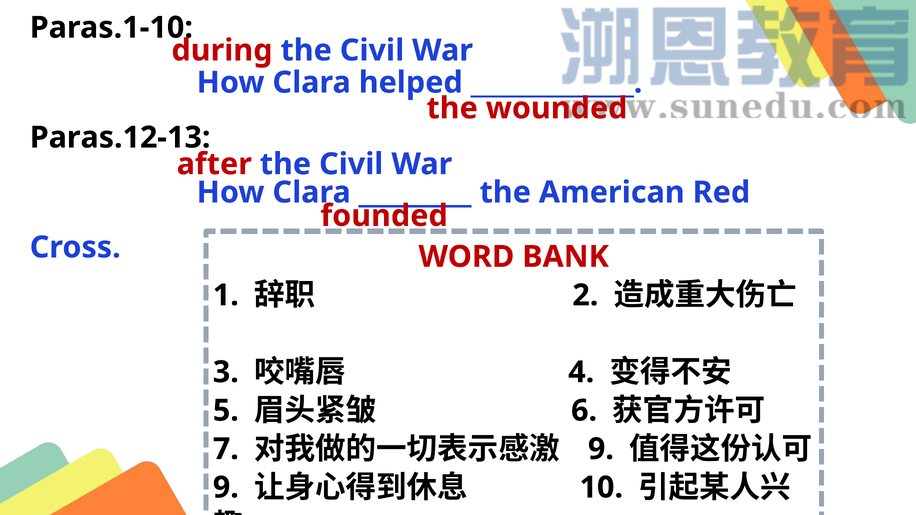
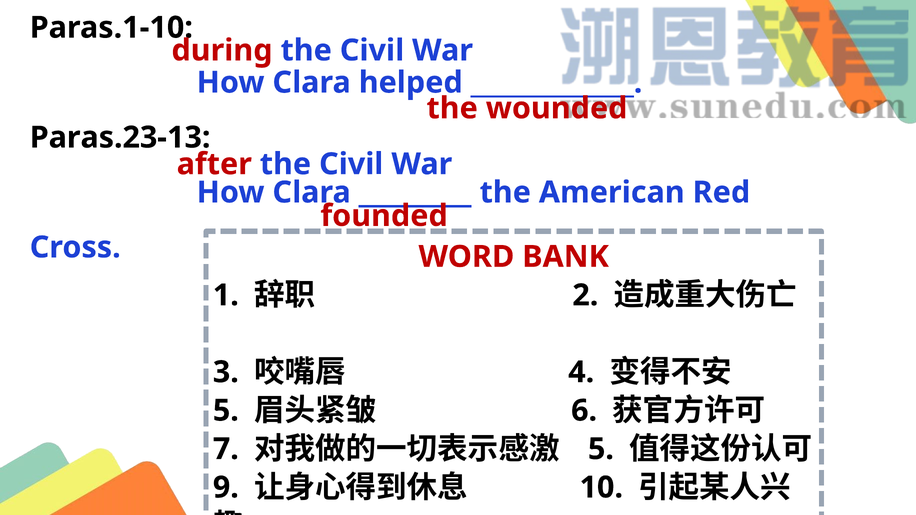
Paras.12-13: Paras.12-13 -> Paras.23-13 (120, 138)
9: 9 -> 5 (601, 449)
